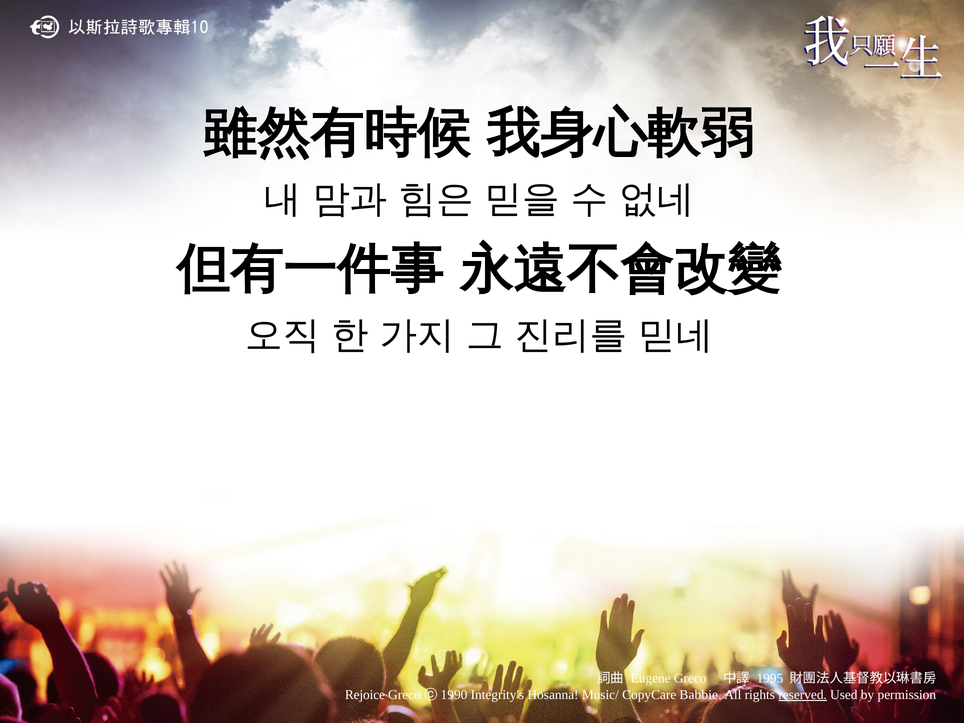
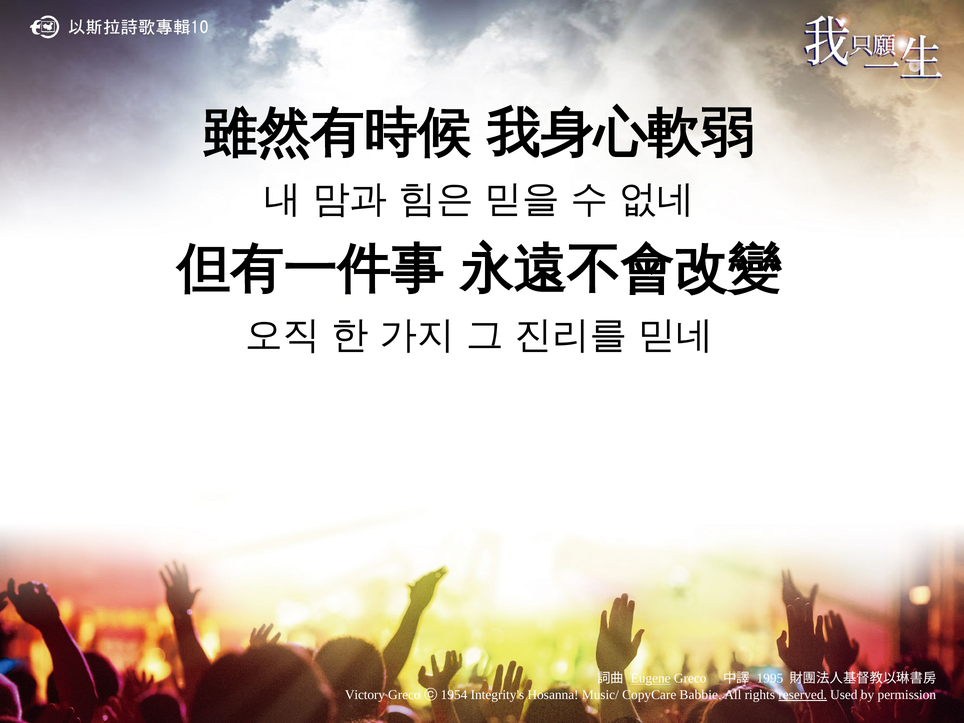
Eugene underline: none -> present (651, 679)
Rejoice: Rejoice -> Victory (365, 695)
1990: 1990 -> 1954 (454, 695)
